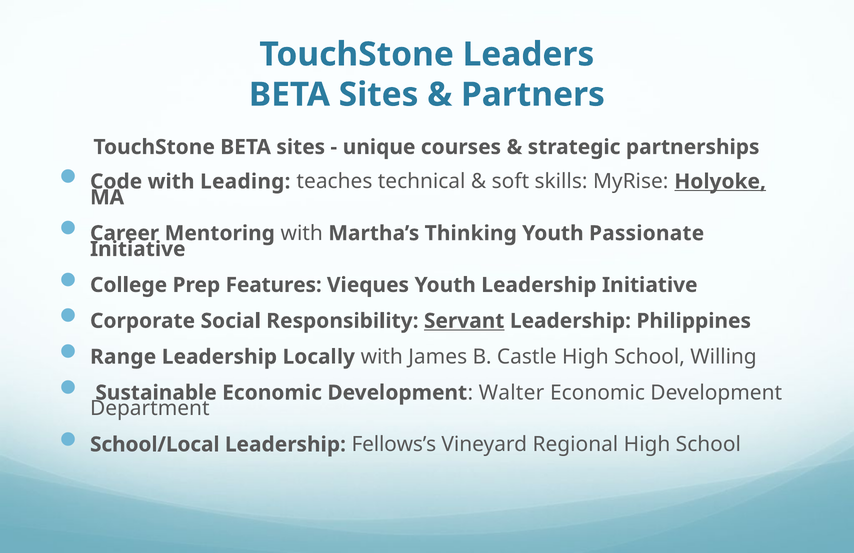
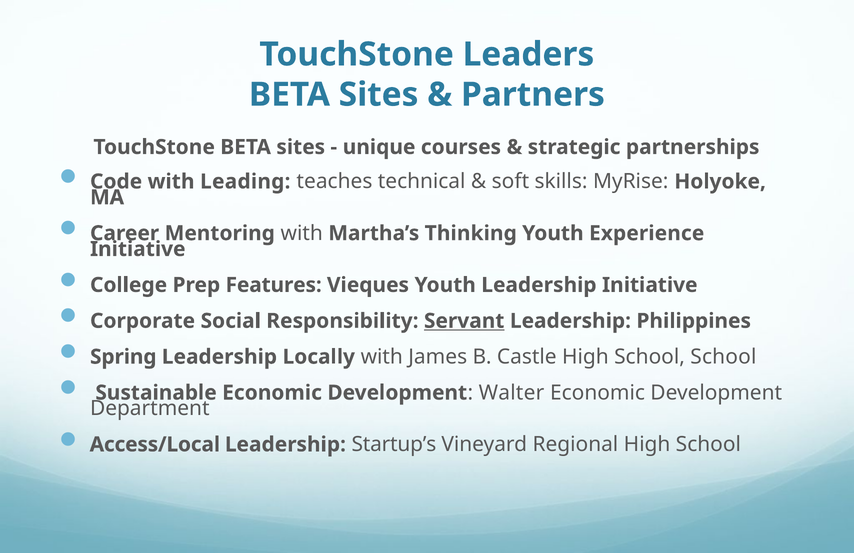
Holyoke underline: present -> none (720, 181)
Passionate: Passionate -> Experience (647, 233)
Range: Range -> Spring (123, 357)
School Willing: Willing -> School (723, 357)
School/Local: School/Local -> Access/Local (155, 444)
Fellows’s: Fellows’s -> Startup’s (394, 444)
